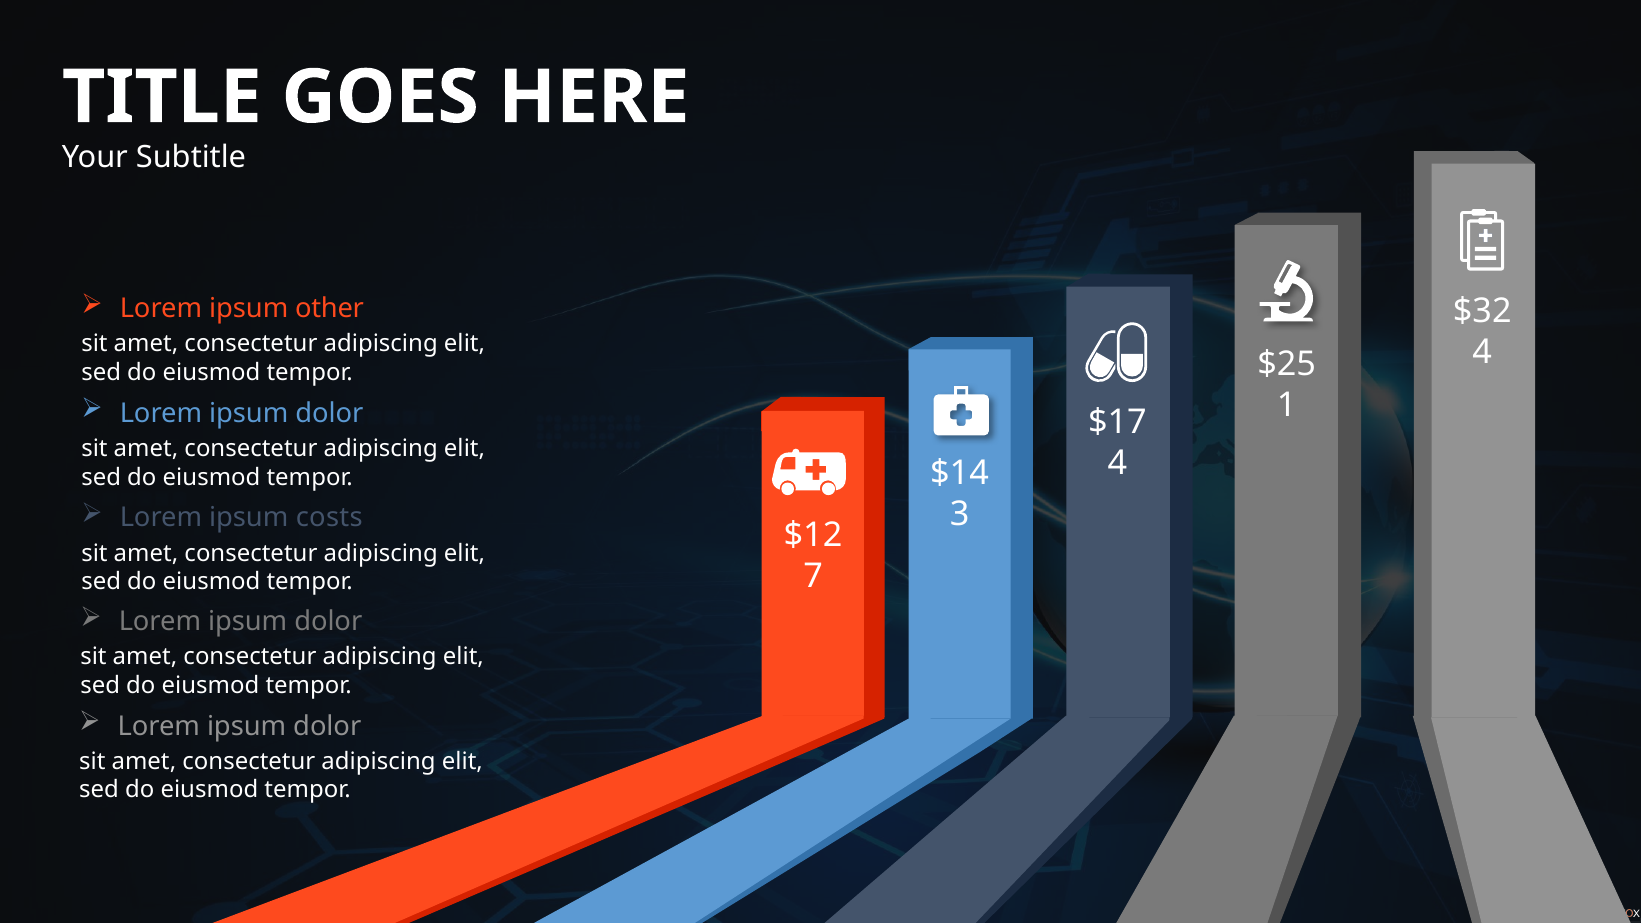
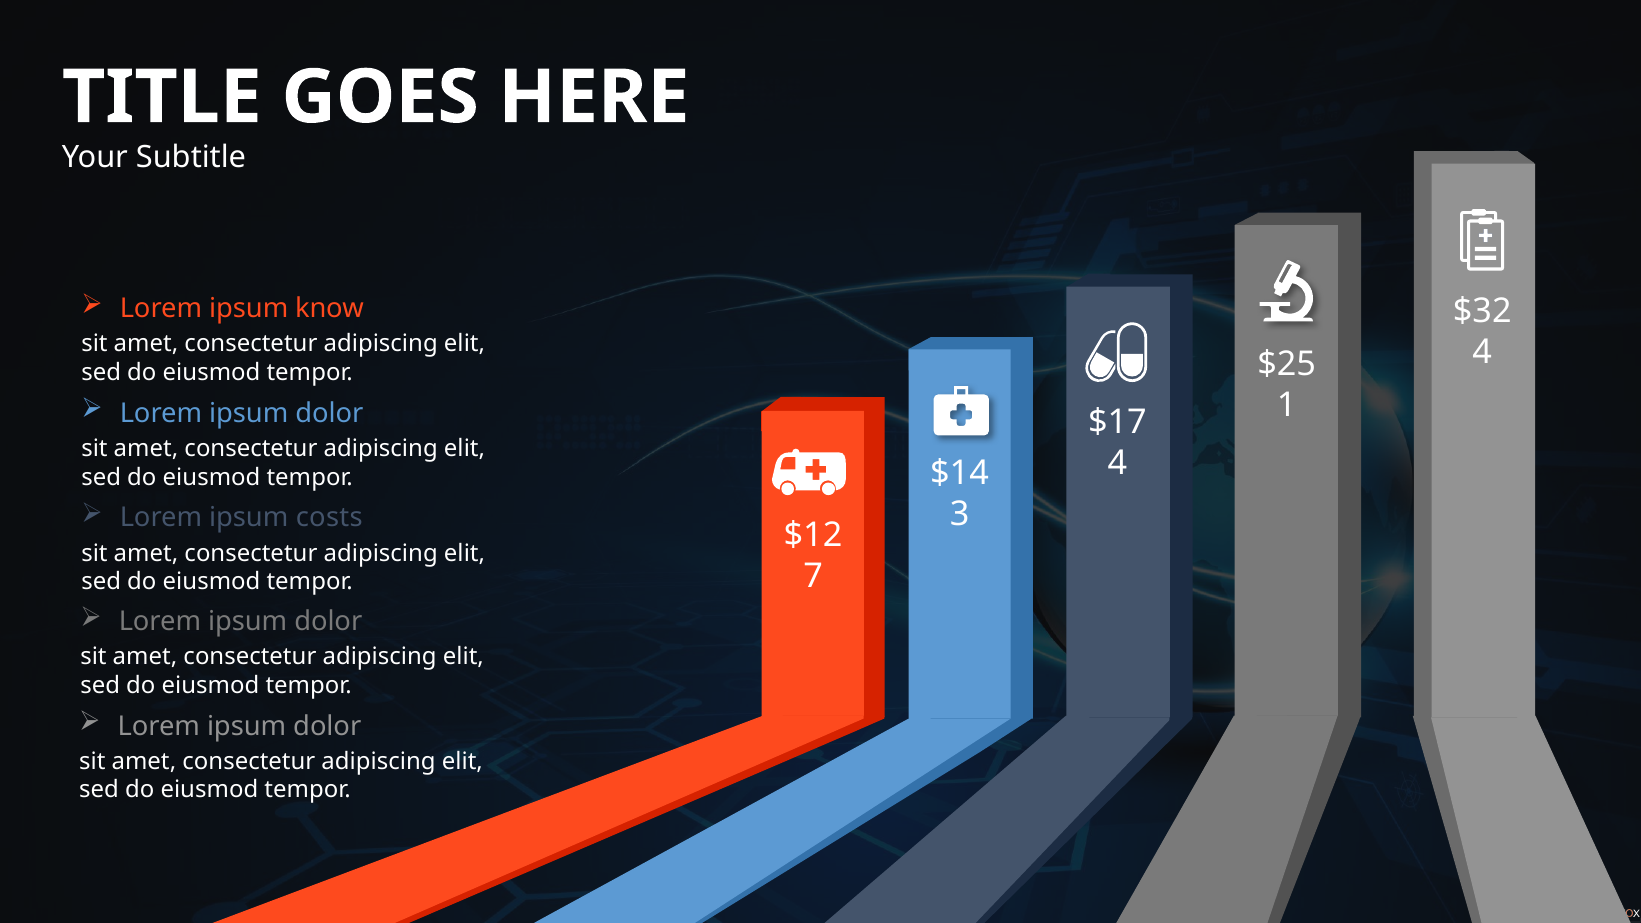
other: other -> know (330, 309)
